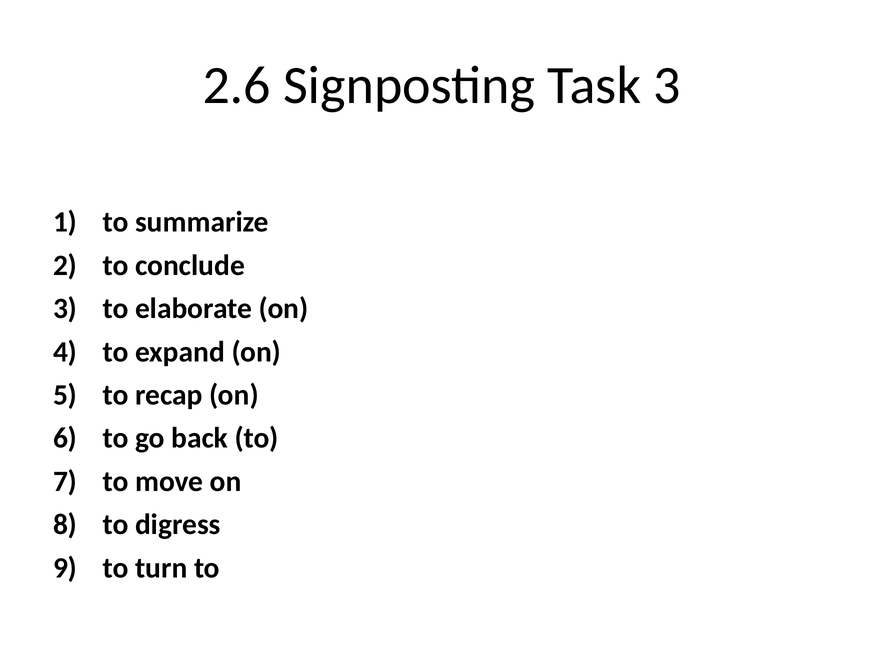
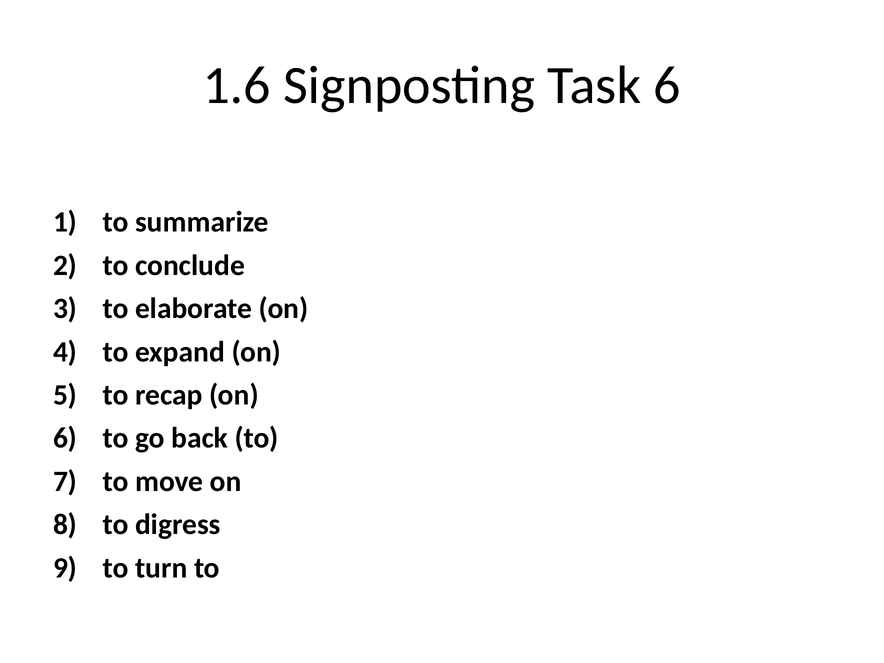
2.6: 2.6 -> 1.6 (237, 86)
Task 3: 3 -> 6 (667, 86)
